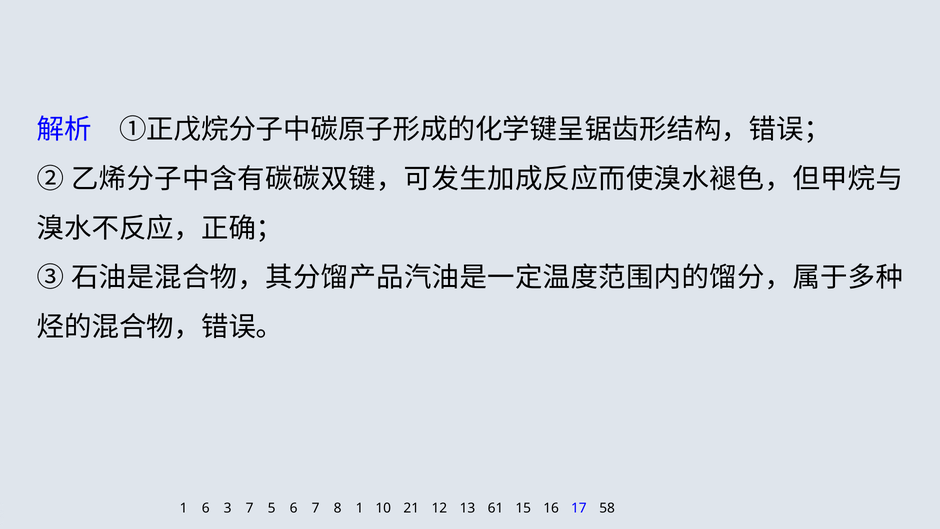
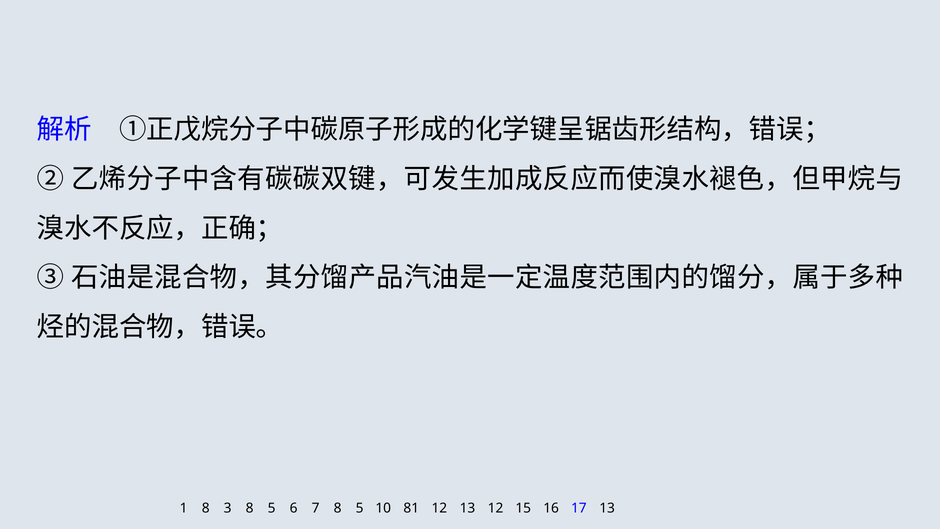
1 6: 6 -> 8 (206, 508)
3 7: 7 -> 8 (250, 508)
7 8 1: 1 -> 5 (360, 508)
21: 21 -> 81 (411, 508)
13 61: 61 -> 12 (496, 508)
17 58: 58 -> 13 (607, 508)
